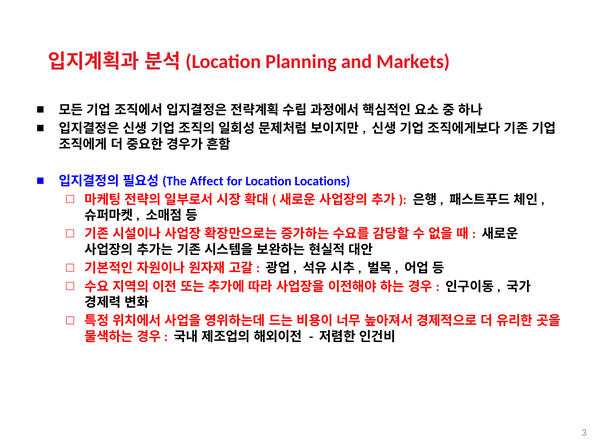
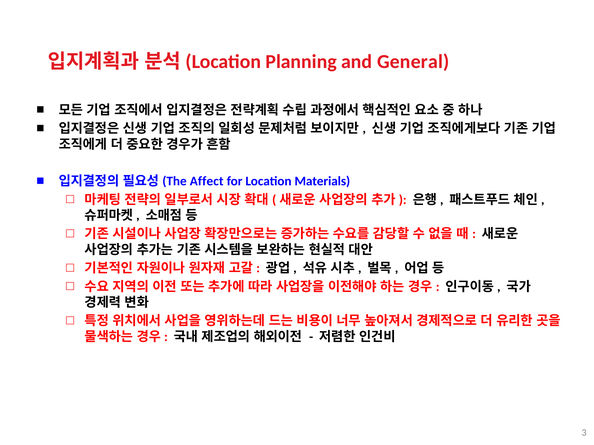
Markets: Markets -> General (413, 62)
Locations: Locations -> Materials (322, 181)
